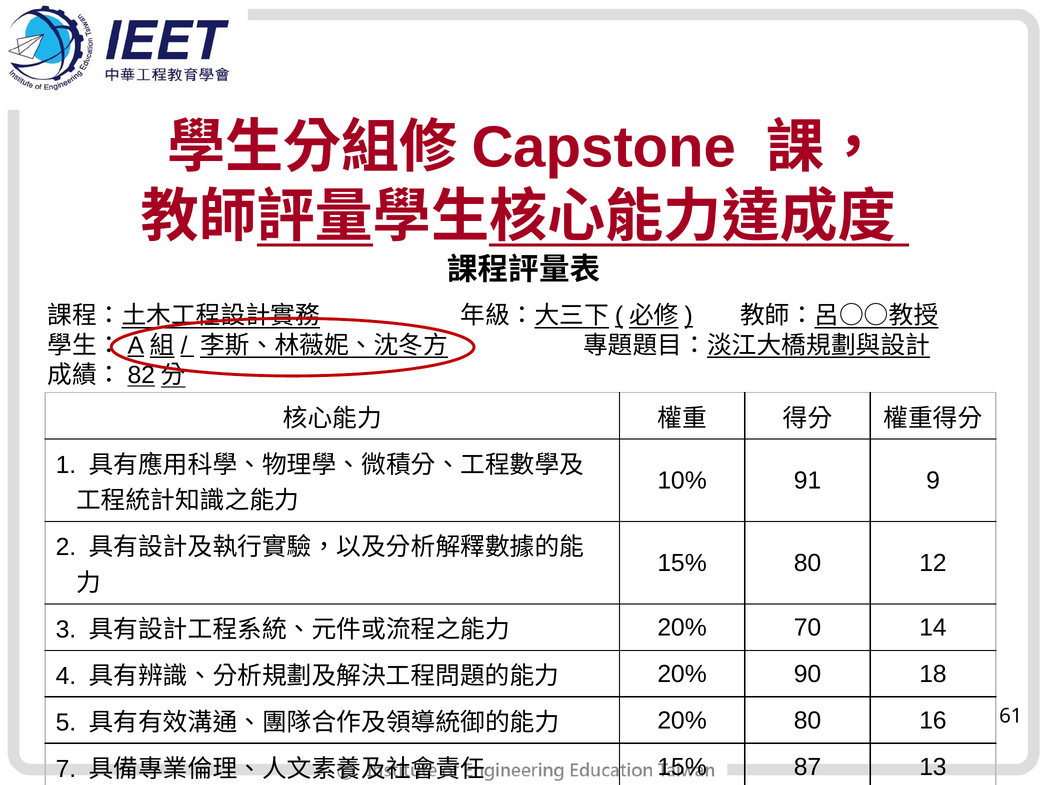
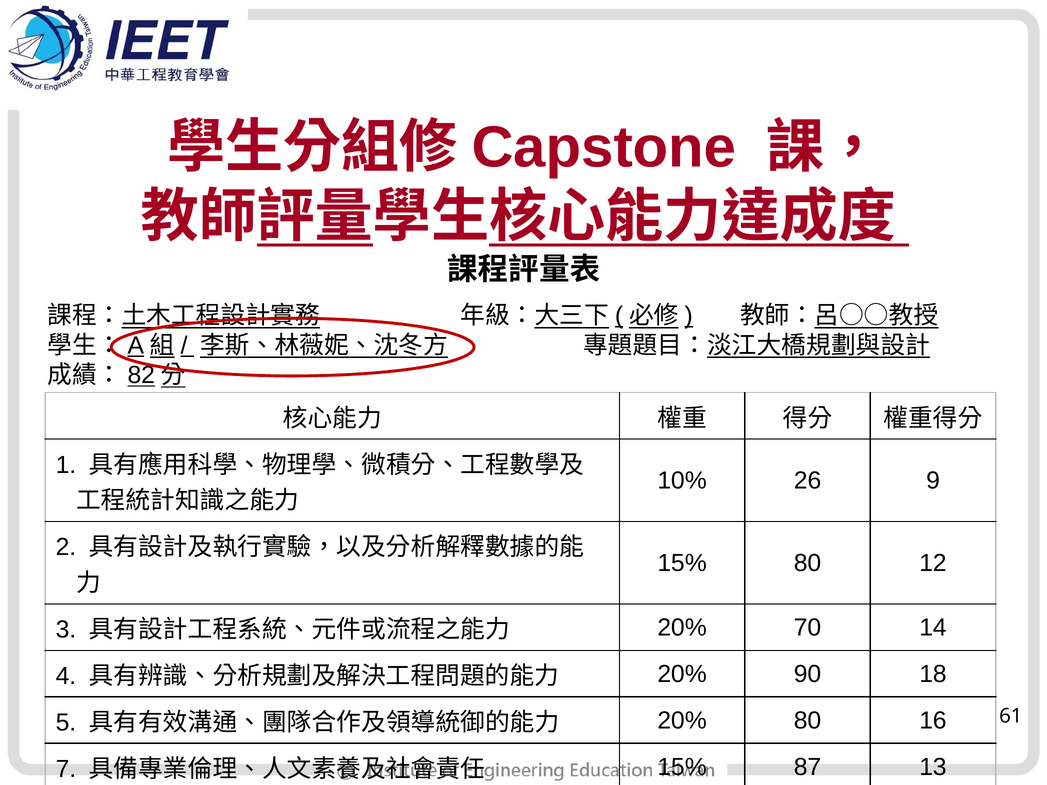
91: 91 -> 26 (808, 481)
